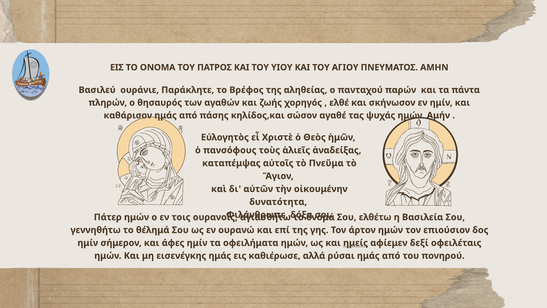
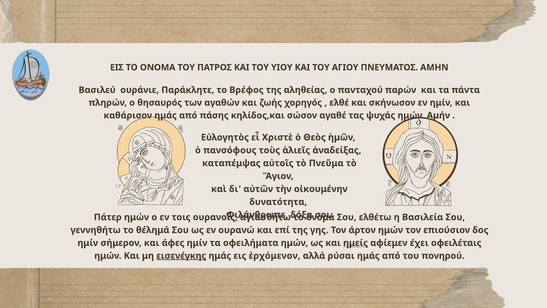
δεξί: δεξί -> έχει (419, 243)
εισενέγκης underline: none -> present (181, 256)
καθιέρωσε: καθιέρωσε -> ἐρχόμενον (274, 256)
